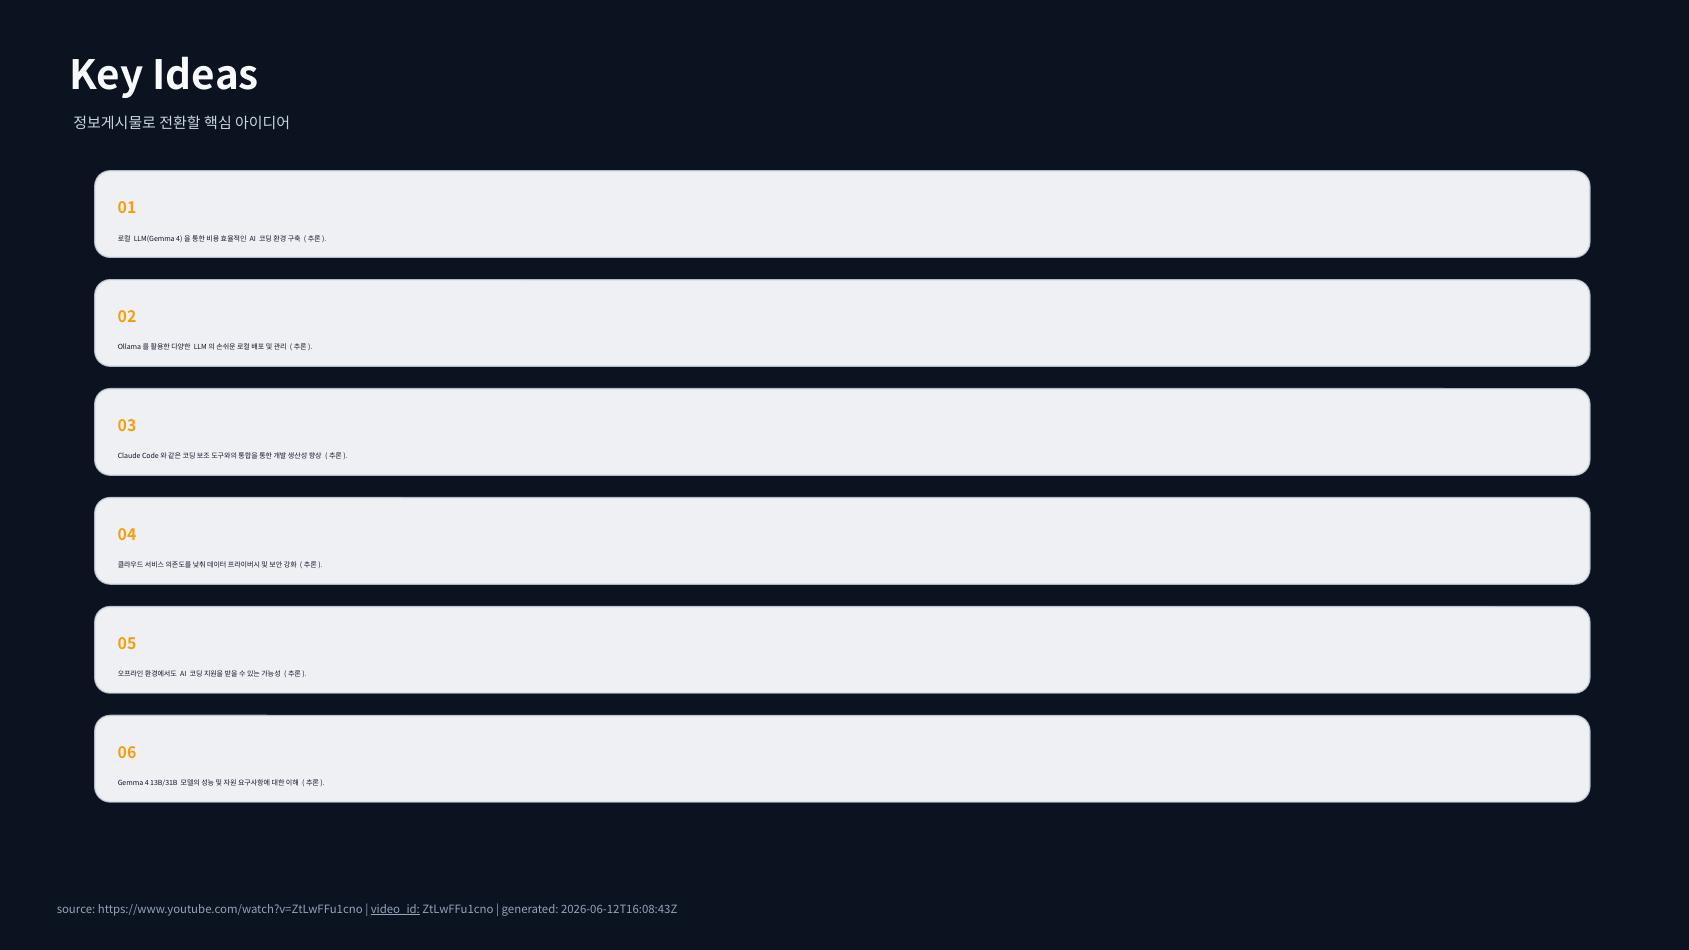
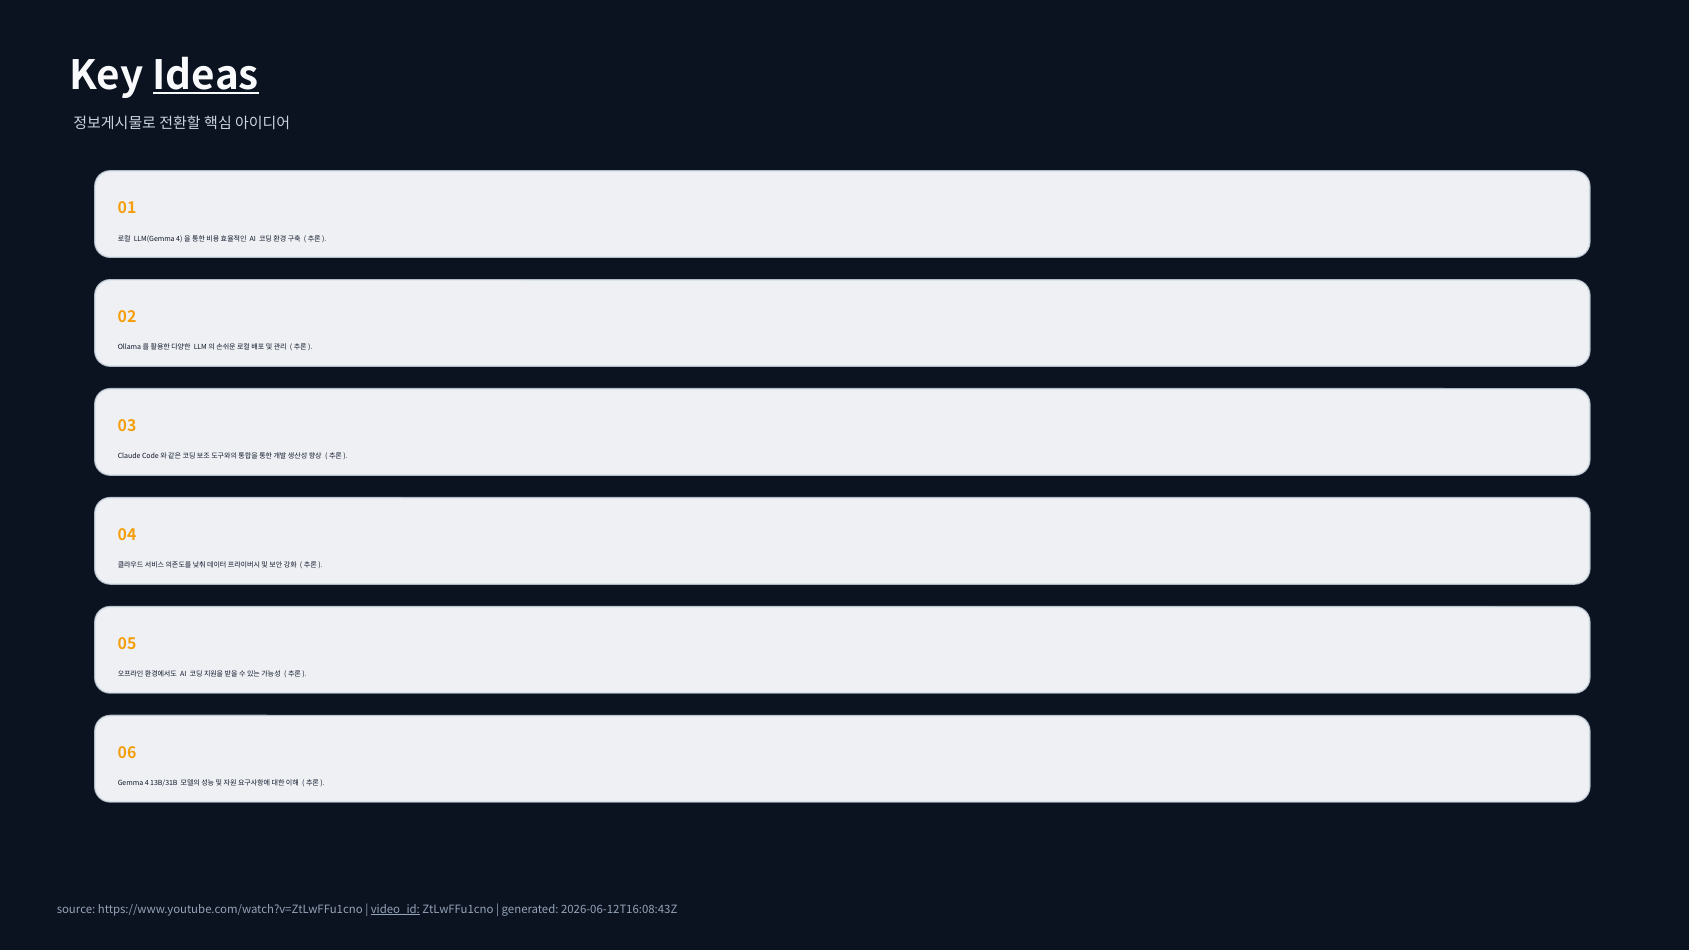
Ideas underline: none -> present (206, 76)
